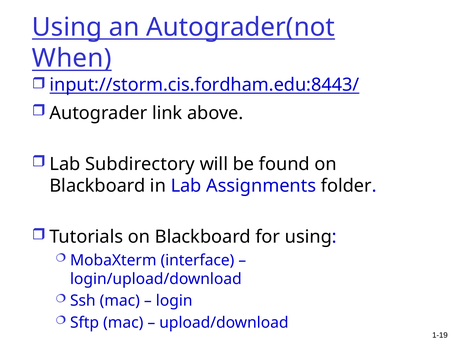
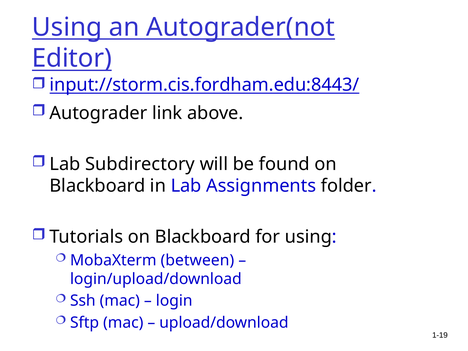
When: When -> Editor (72, 58)
interface: interface -> between (197, 260)
